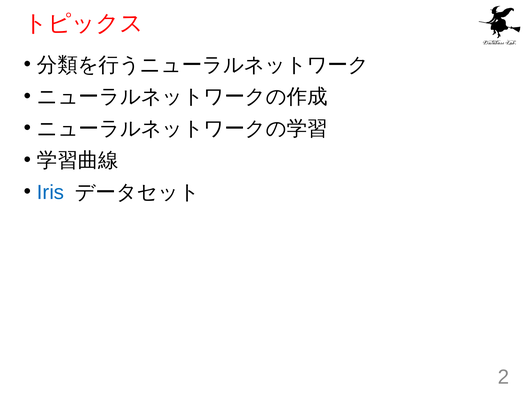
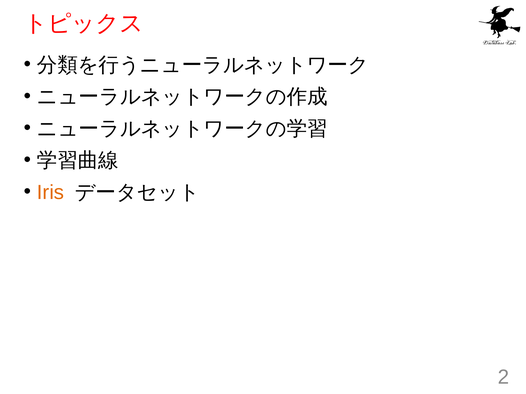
Iris colour: blue -> orange (51, 193)
